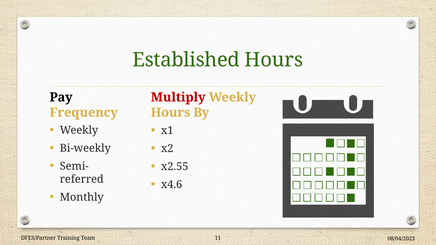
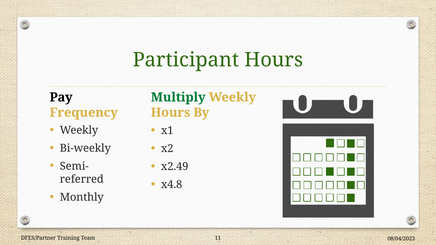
Established: Established -> Participant (186, 60)
Multiply colour: red -> green (178, 97)
x2.55: x2.55 -> x2.49 (175, 167)
x4.6: x4.6 -> x4.8 (172, 185)
